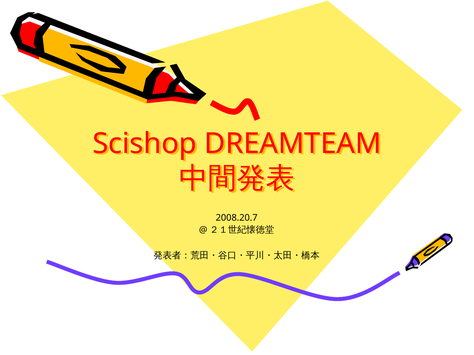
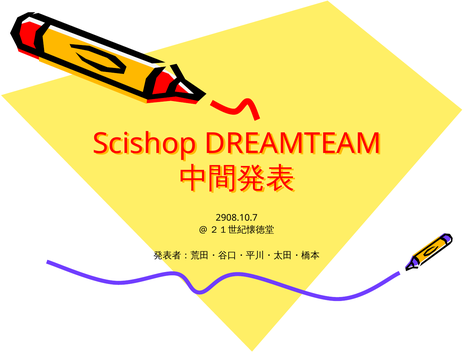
2008.20.7: 2008.20.7 -> 2908.10.7 (237, 218)
